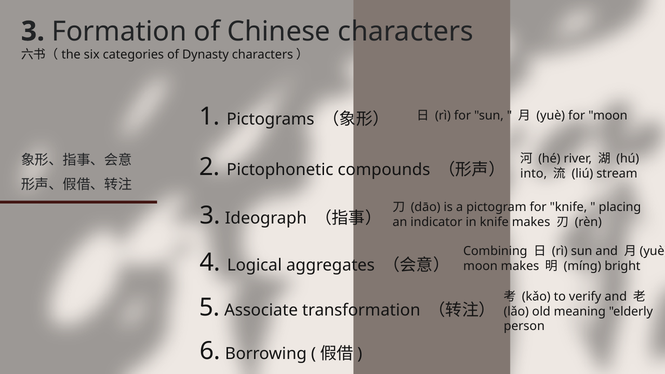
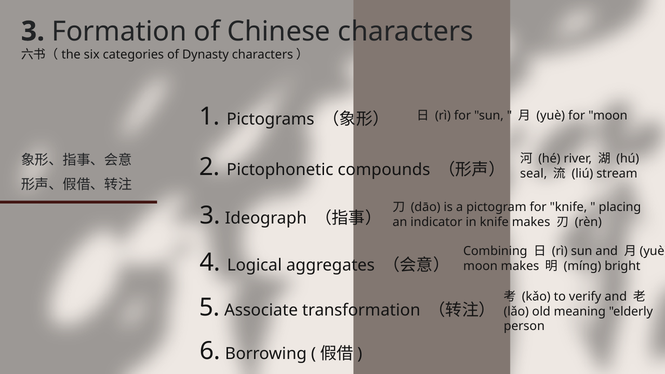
into: into -> seal (534, 174)
